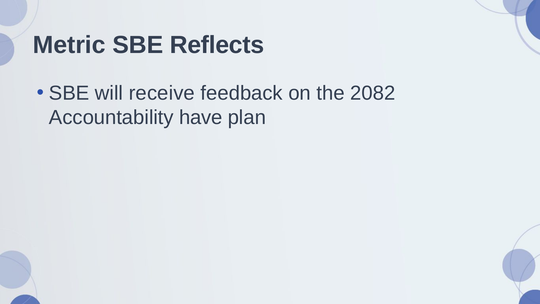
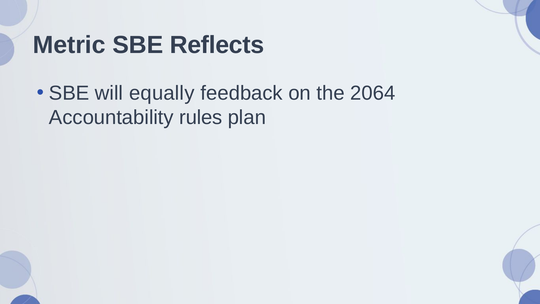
receive: receive -> equally (162, 93)
2082: 2082 -> 2064 (373, 93)
have: have -> rules (201, 118)
